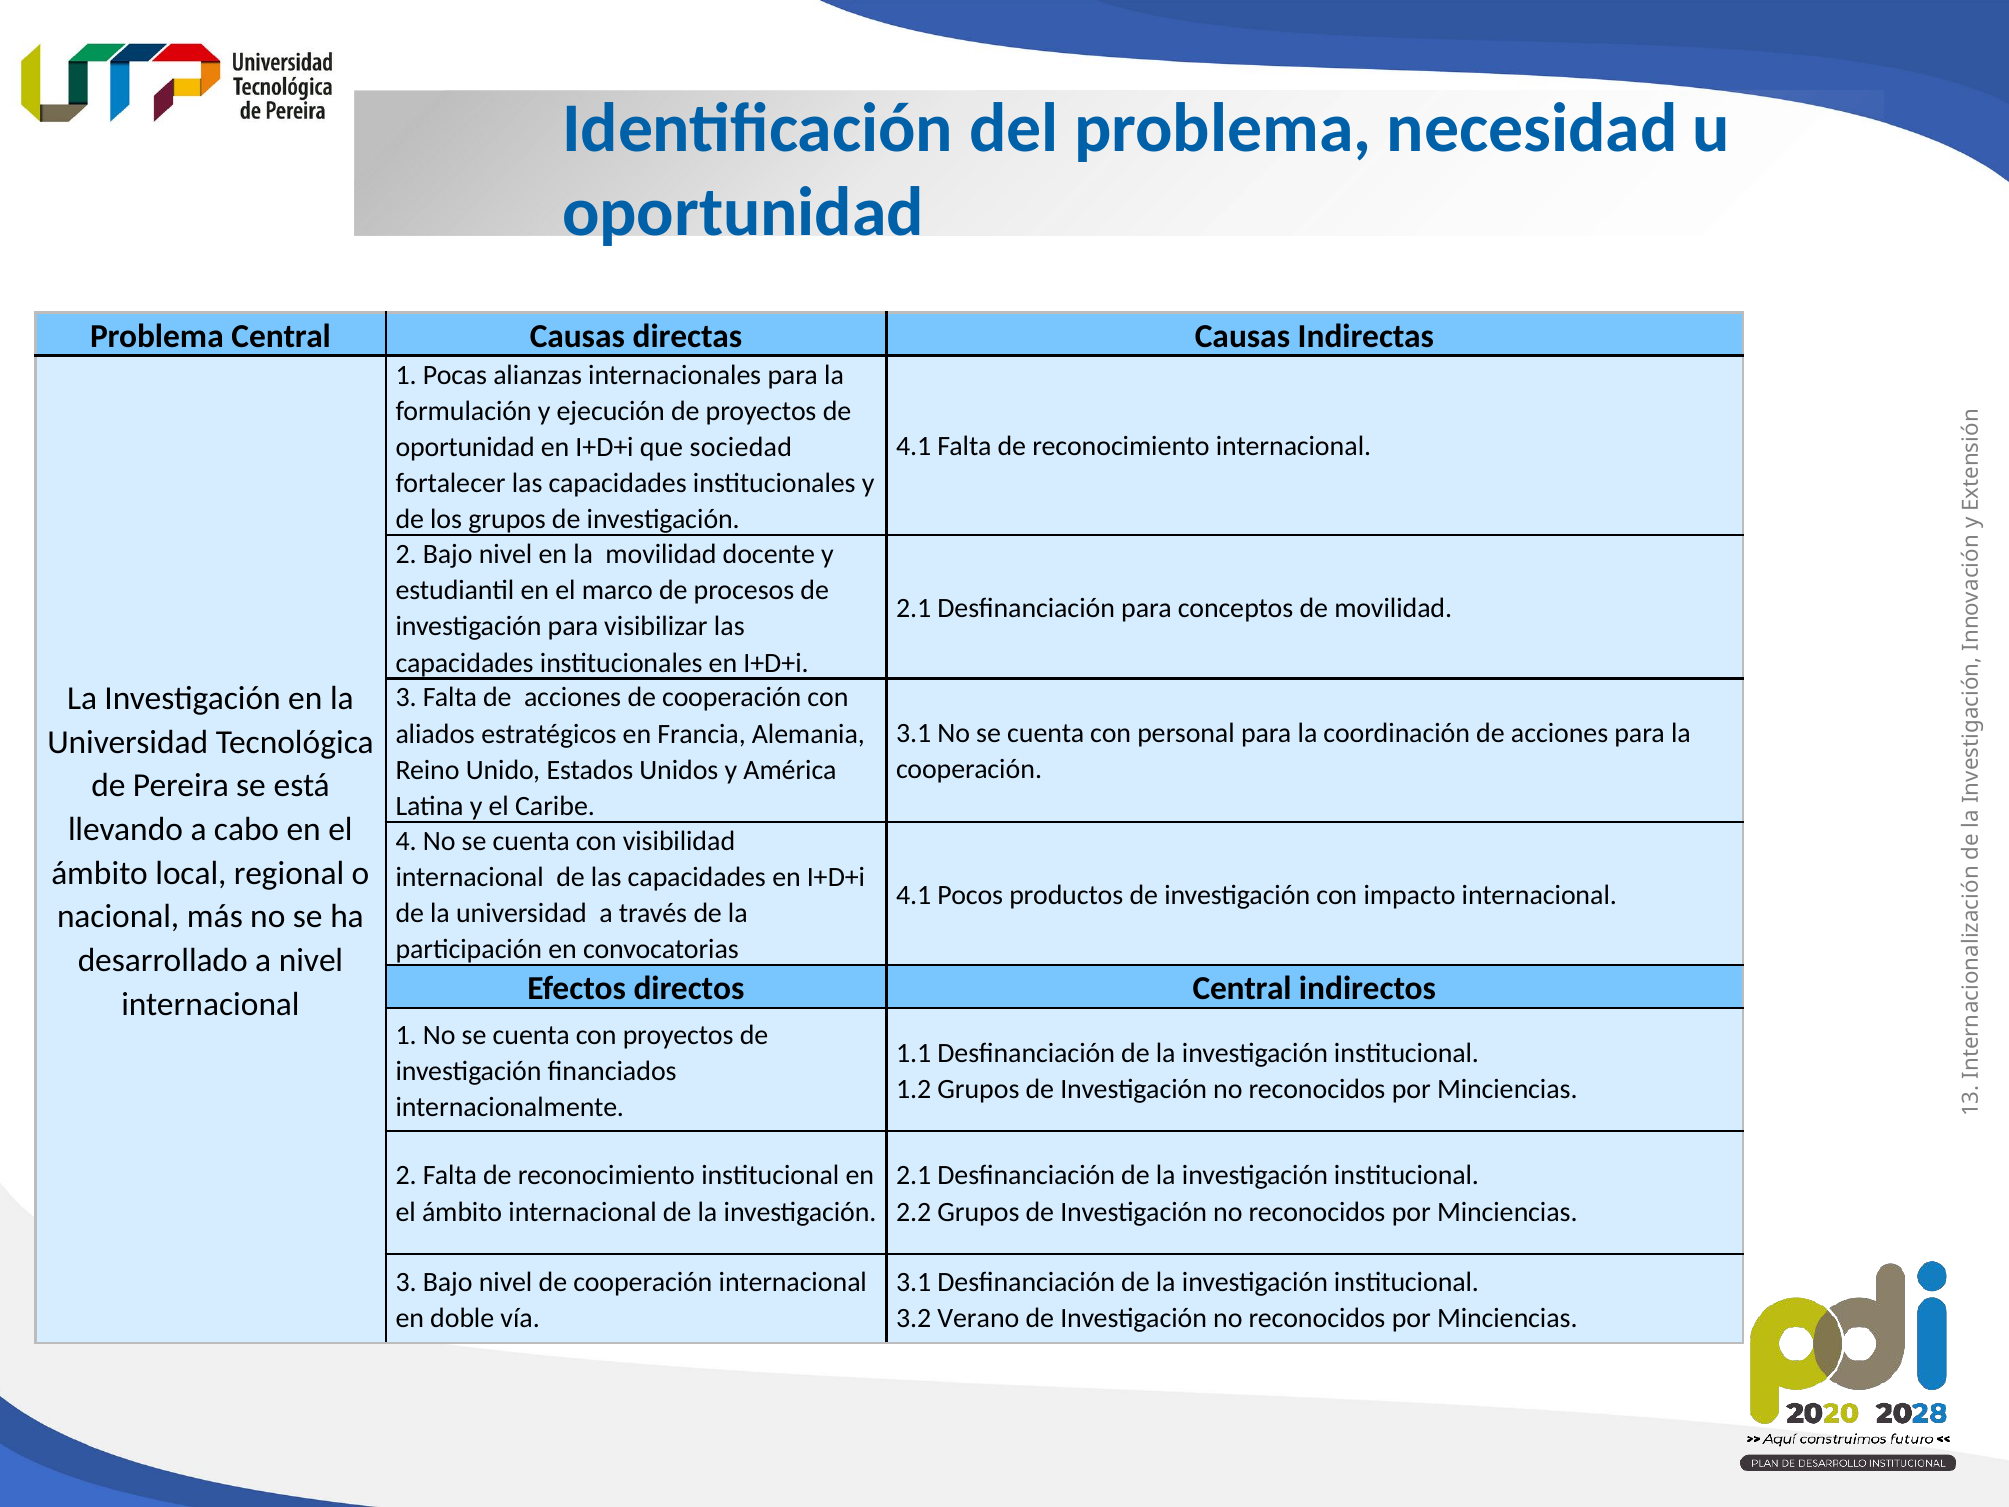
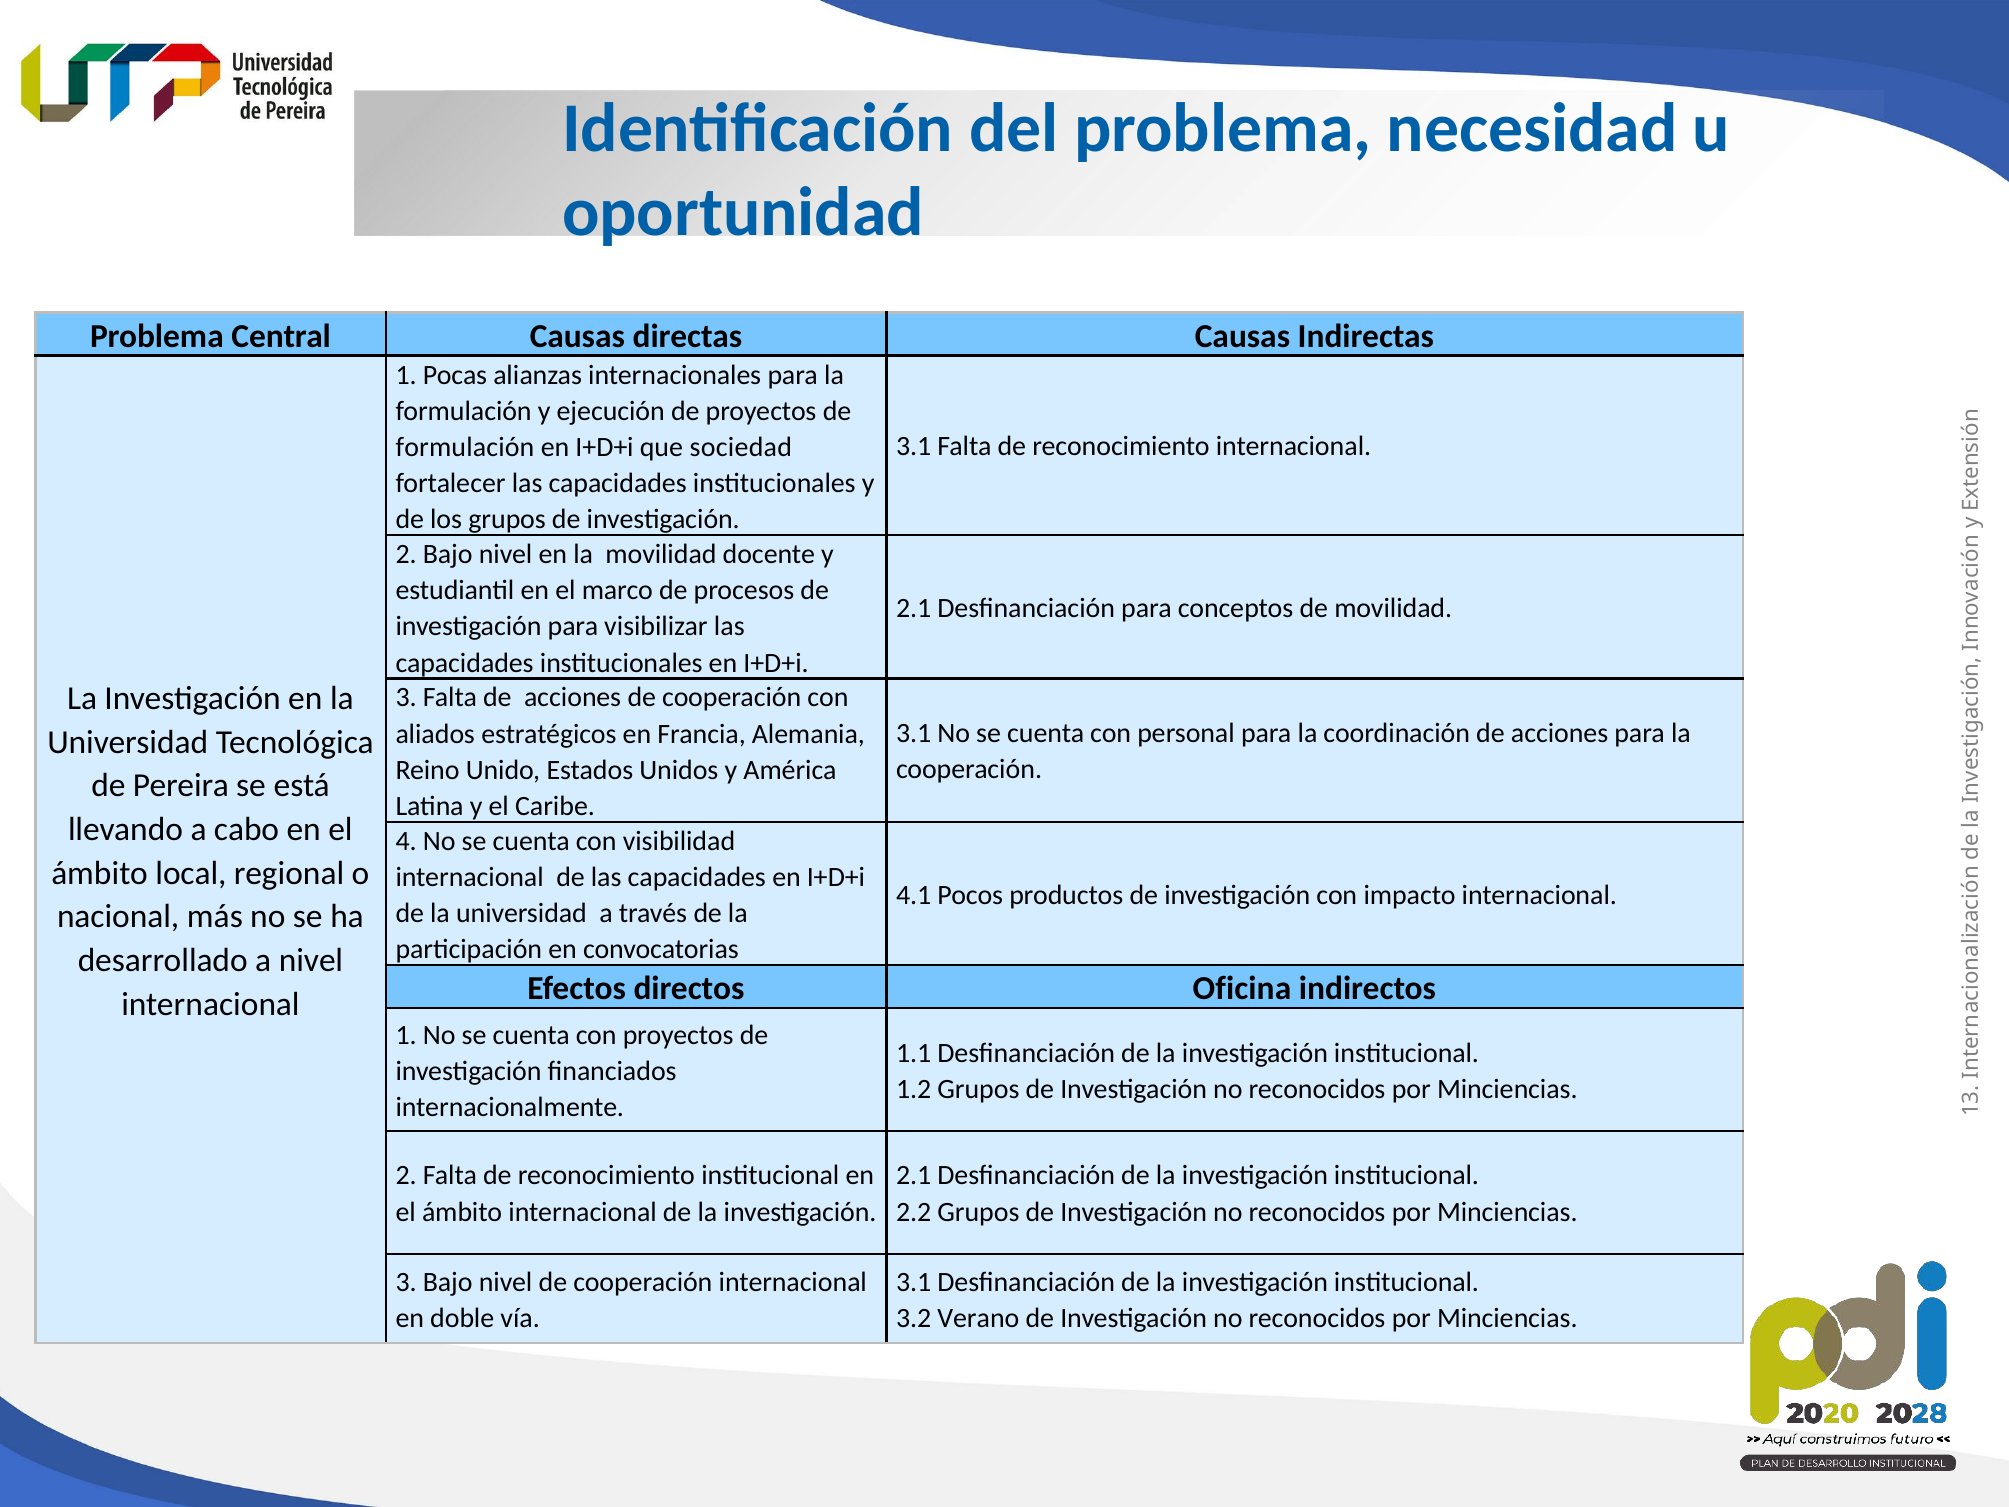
4.1: 4.1 -> 3.1 (914, 447)
oportunidad: oportunidad -> formulación (465, 447)
directos Central: Central -> Oficina (1242, 989)
